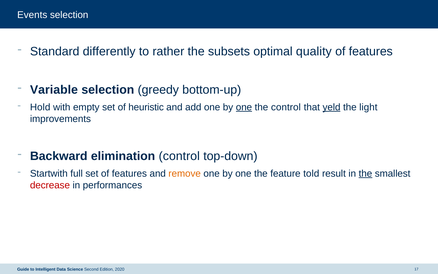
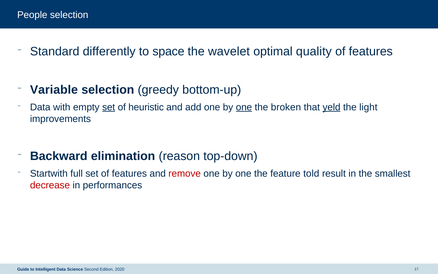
Events: Events -> People (32, 15)
rather: rather -> space (168, 51)
subsets: subsets -> wavelet (229, 51)
Hold: Hold -> Data (40, 107)
set underline: none -> present (109, 107)
the control: control -> broken (286, 107)
elimination control: control -> reason (179, 156)
remove colour: orange -> red (185, 173)
the underline: present -> none (365, 173)
